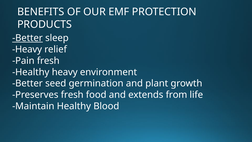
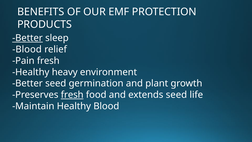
Heavy: Heavy -> Blood (27, 49)
fresh underline: none -> present (72, 95)
extends from: from -> seed (176, 95)
